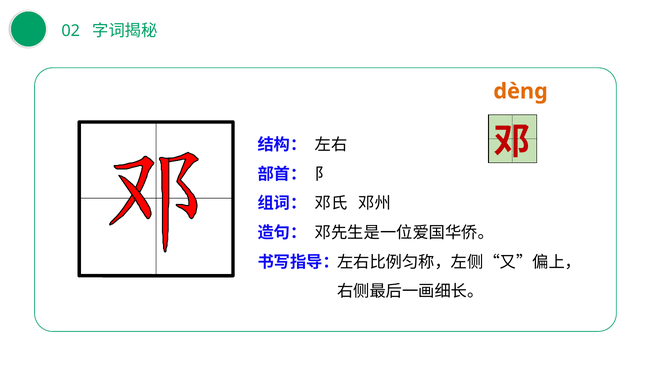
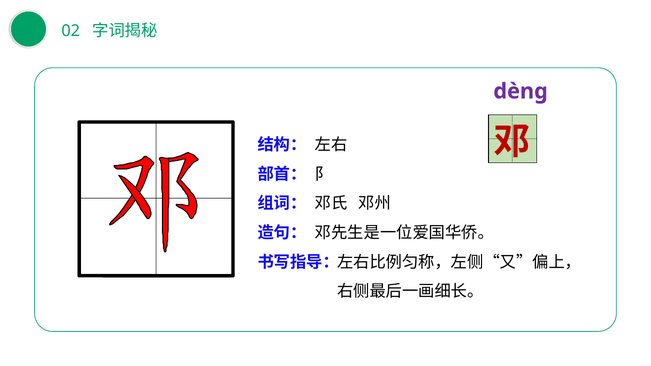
dèng colour: orange -> purple (521, 91)
